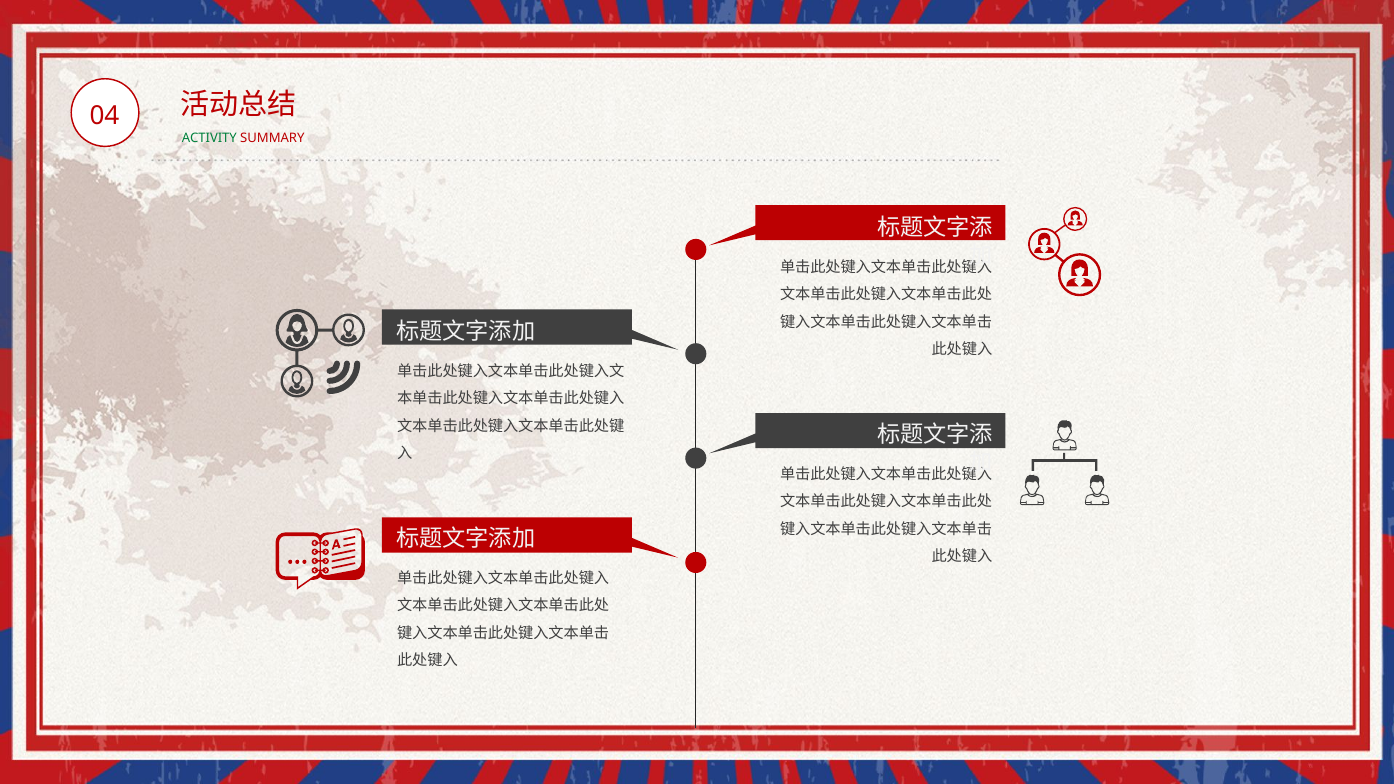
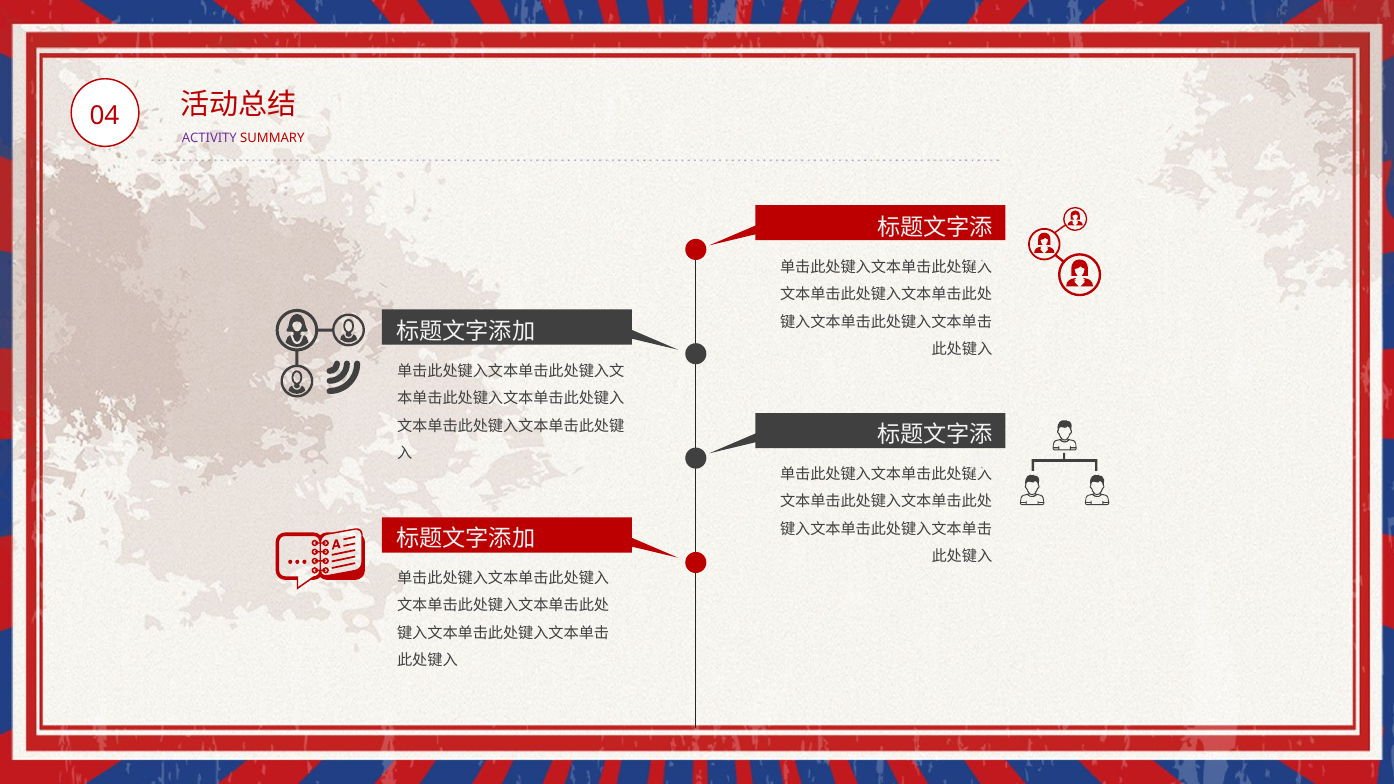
ACTIVITY colour: green -> purple (209, 138)
